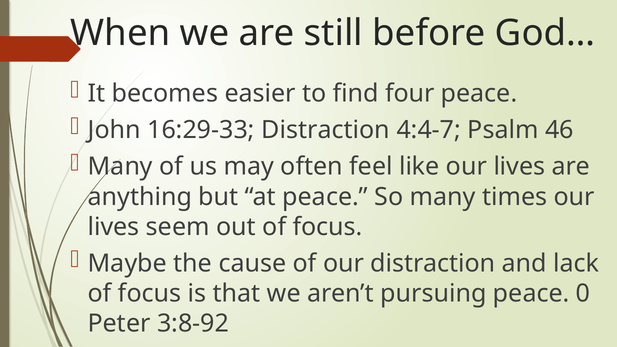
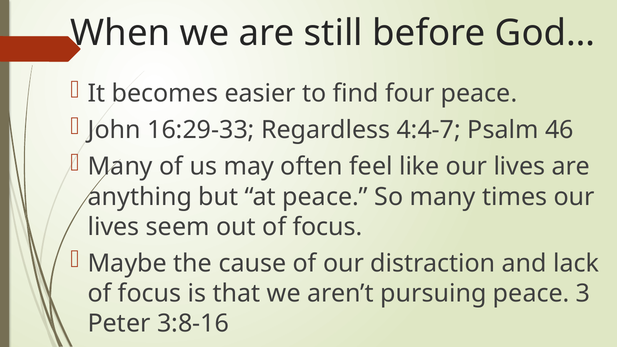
16:29-33 Distraction: Distraction -> Regardless (326, 130)
0: 0 -> 3 (583, 293)
3:8-92: 3:8-92 -> 3:8-16 (193, 324)
